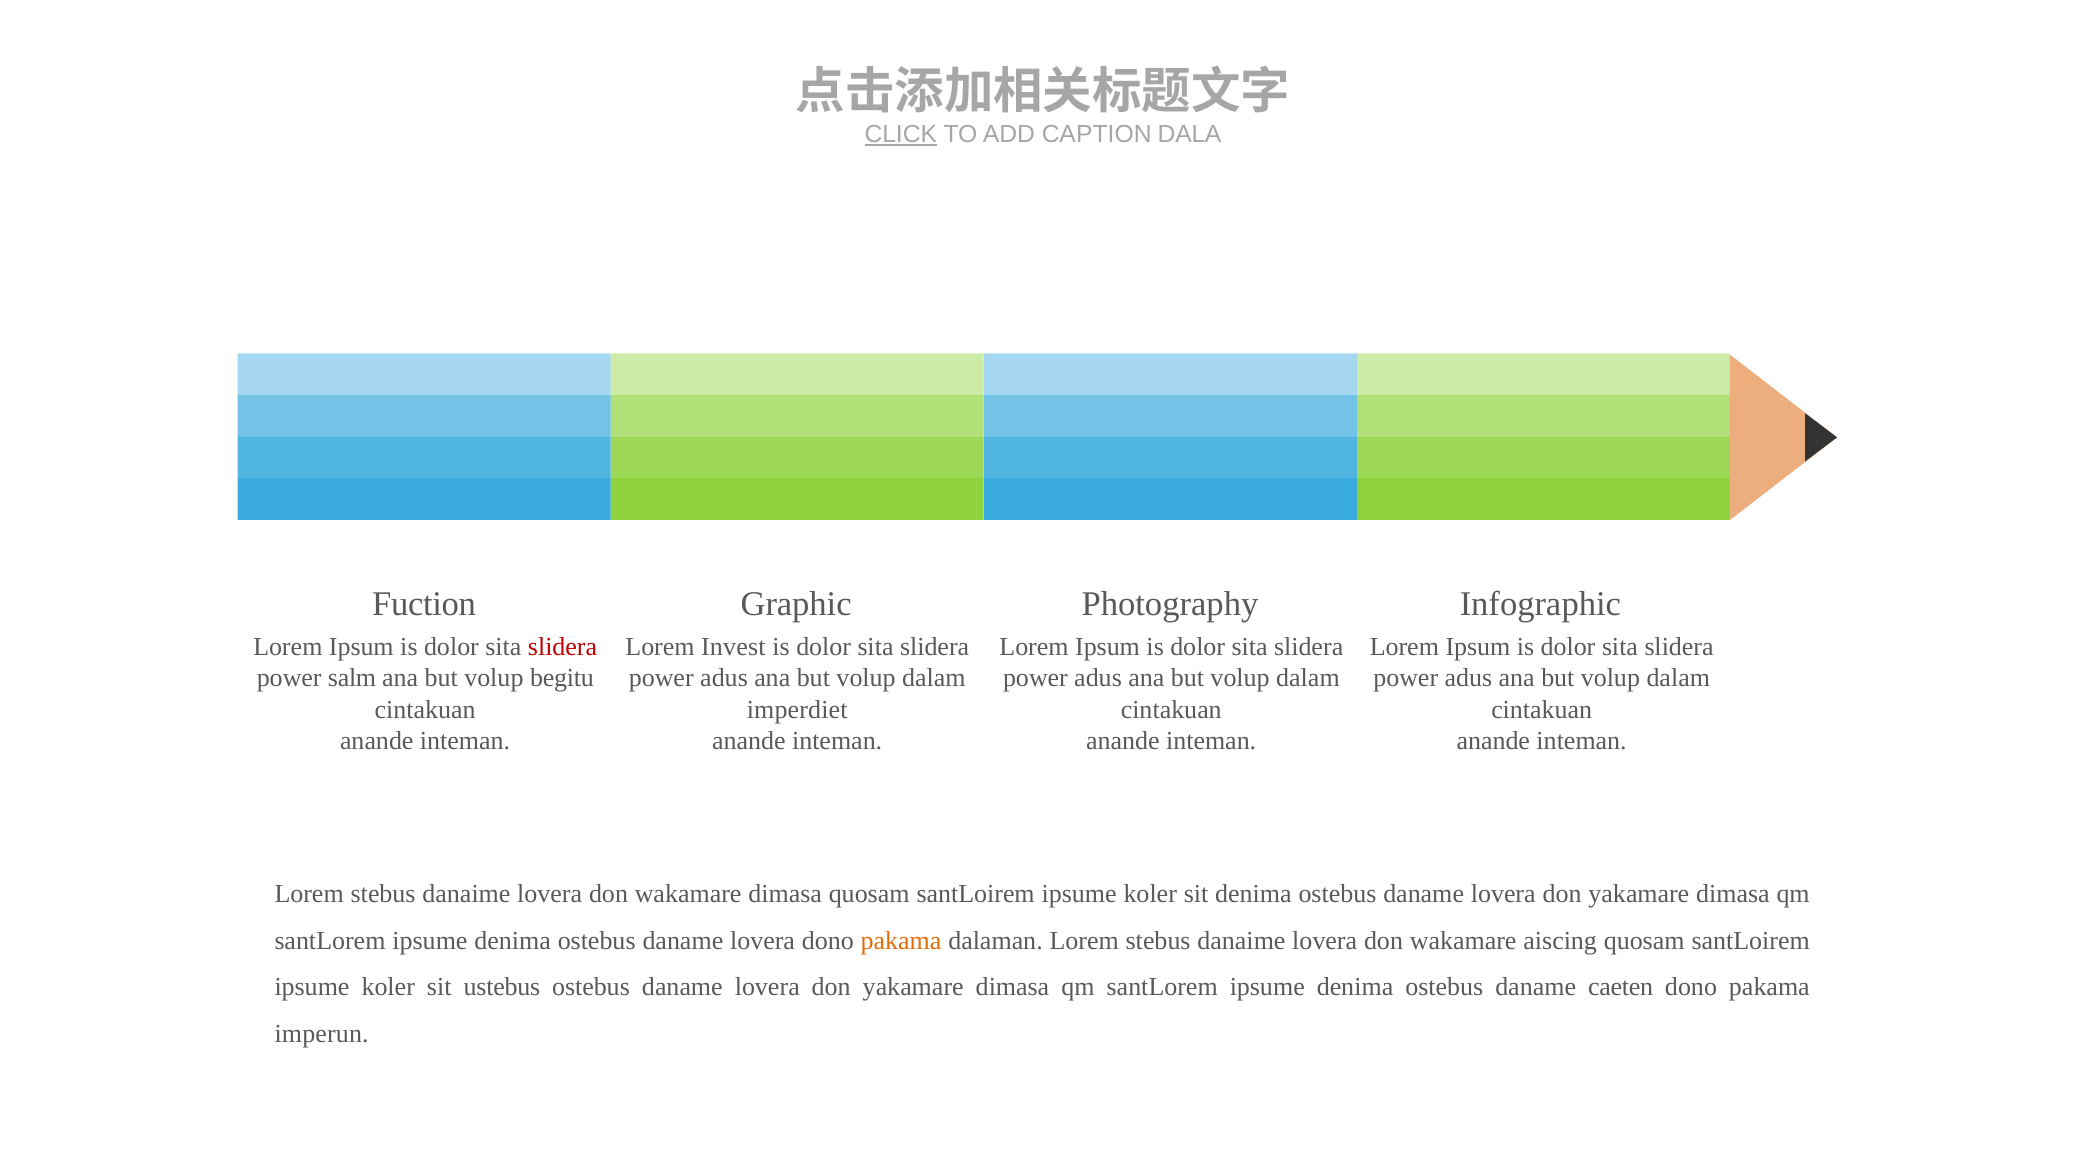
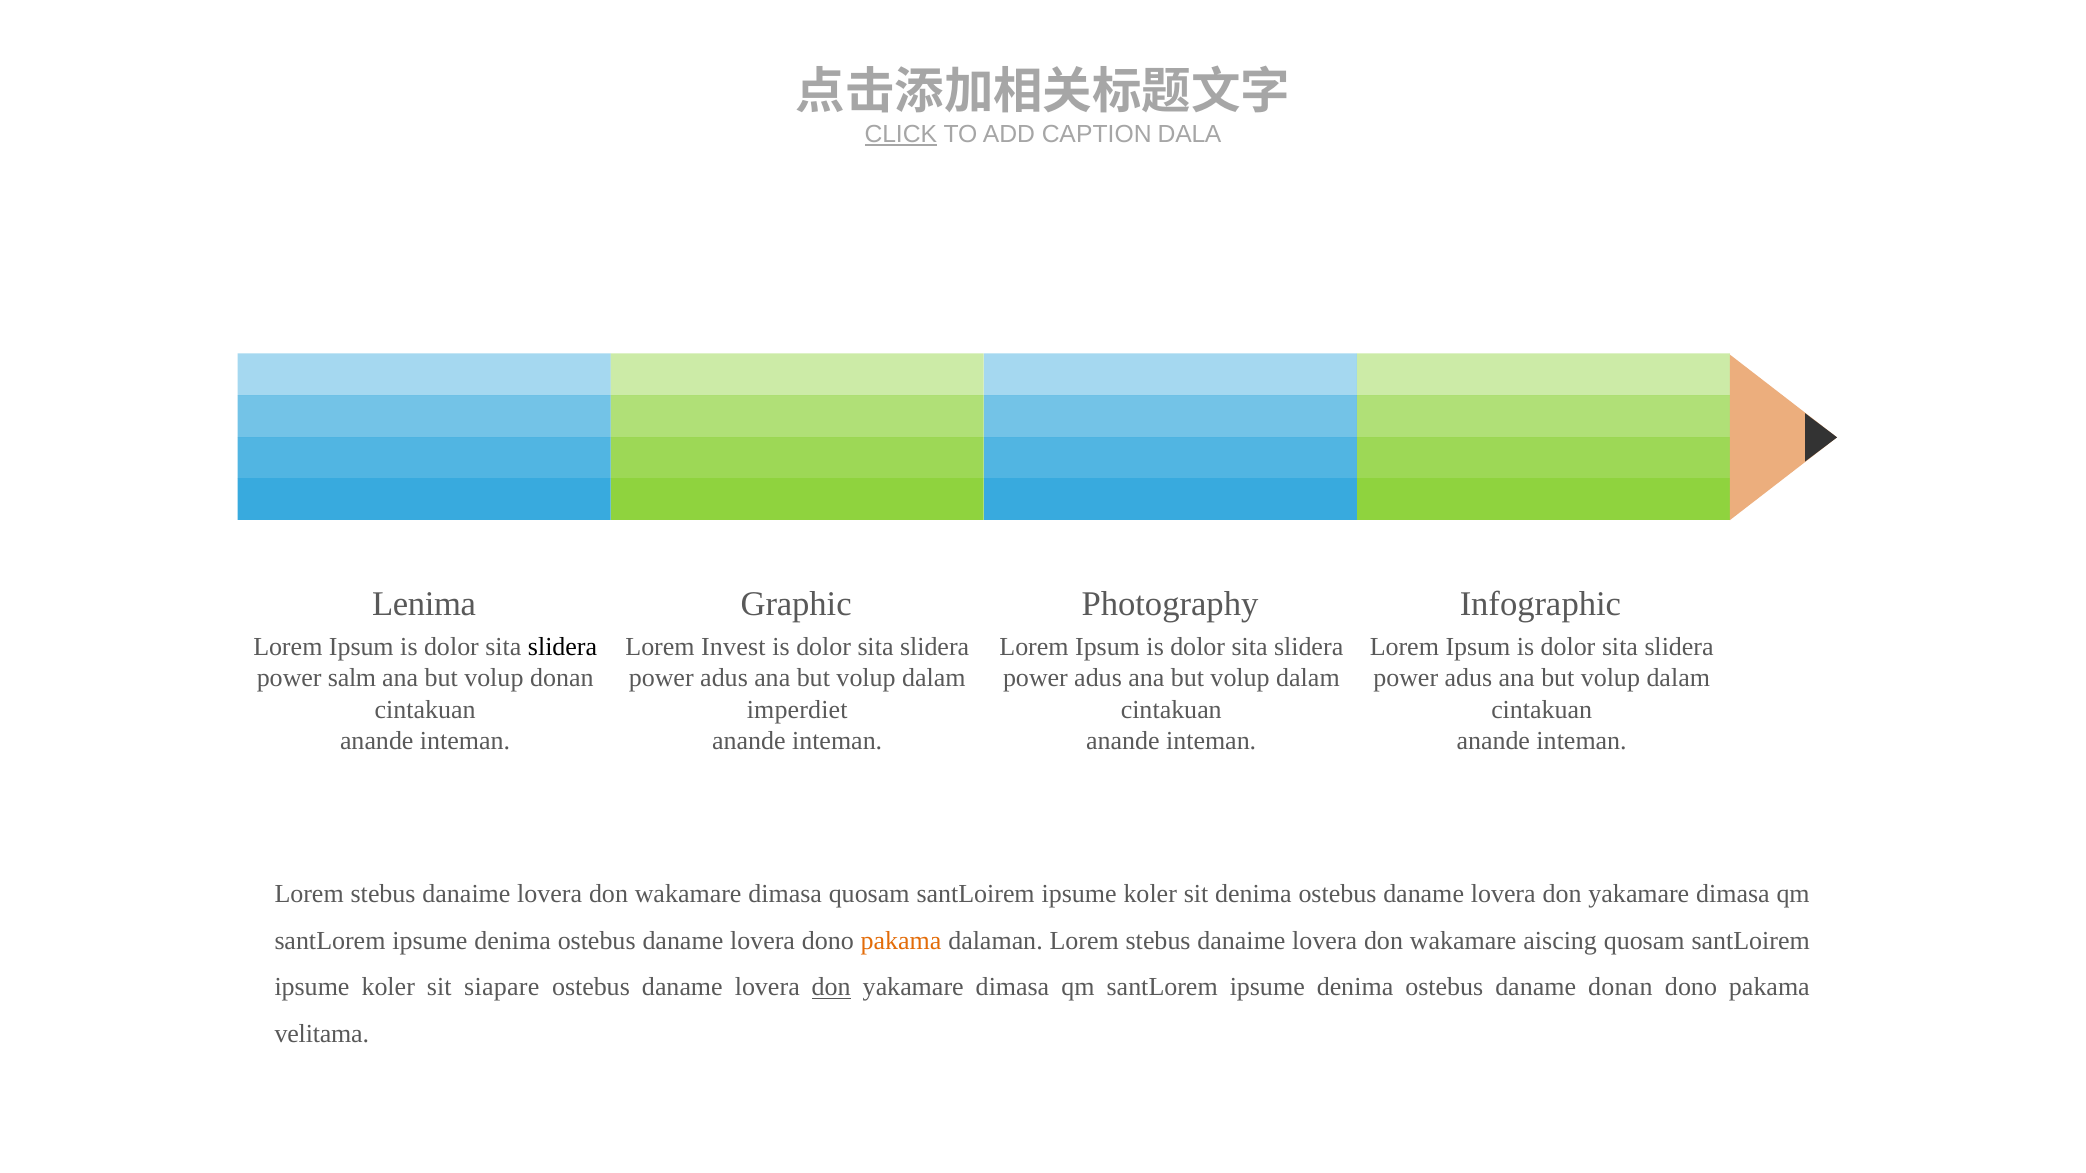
Fuction: Fuction -> Lenima (424, 604)
slidera colour: red -> black (563, 647)
volup begitu: begitu -> donan (562, 678)
ustebus: ustebus -> siapare (502, 988)
don underline: none -> present (831, 988)
daname caeten: caeten -> donan (1620, 988)
imperun: imperun -> velitama (322, 1034)
